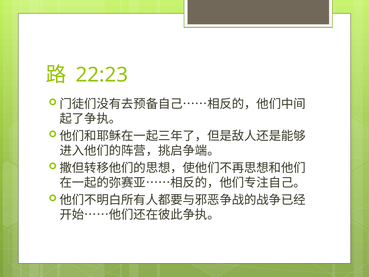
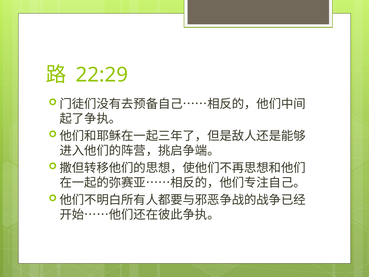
22:23: 22:23 -> 22:29 (102, 75)
